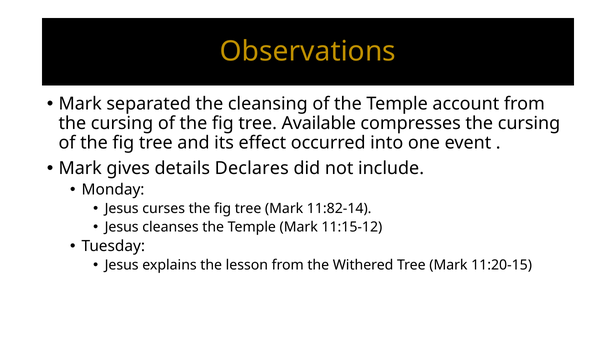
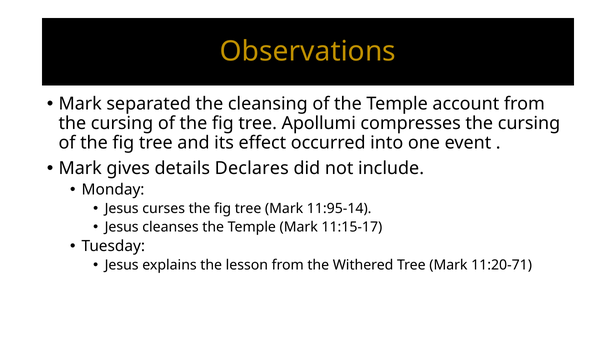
Available: Available -> Apollumi (319, 123)
11:82-14: 11:82-14 -> 11:95-14 (339, 209)
11:15-12: 11:15-12 -> 11:15-17 (352, 227)
11:20-15: 11:20-15 -> 11:20-71 (502, 266)
